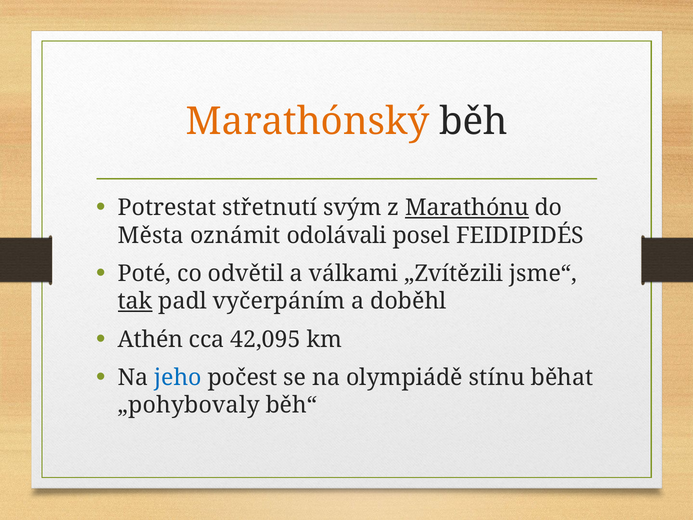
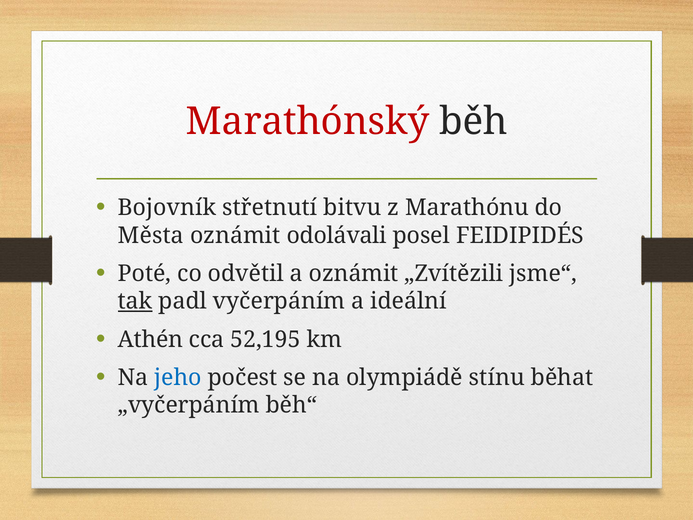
Marathónský colour: orange -> red (308, 121)
Potrestat: Potrestat -> Bojovník (167, 208)
svým: svým -> bitvu (352, 208)
Marathónu underline: present -> none (467, 208)
a válkami: válkami -> oznámit (354, 274)
doběhl: doběhl -> ideální (408, 301)
42,095: 42,095 -> 52,195 (266, 339)
„pohybovaly: „pohybovaly -> „vyčerpáním (189, 405)
